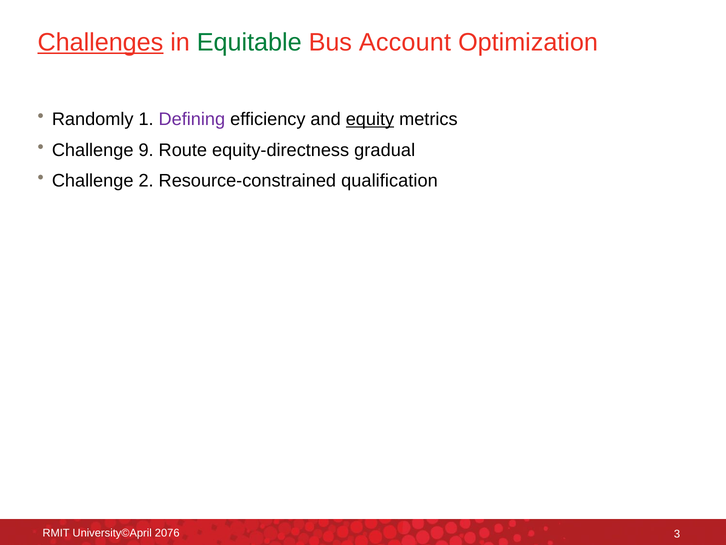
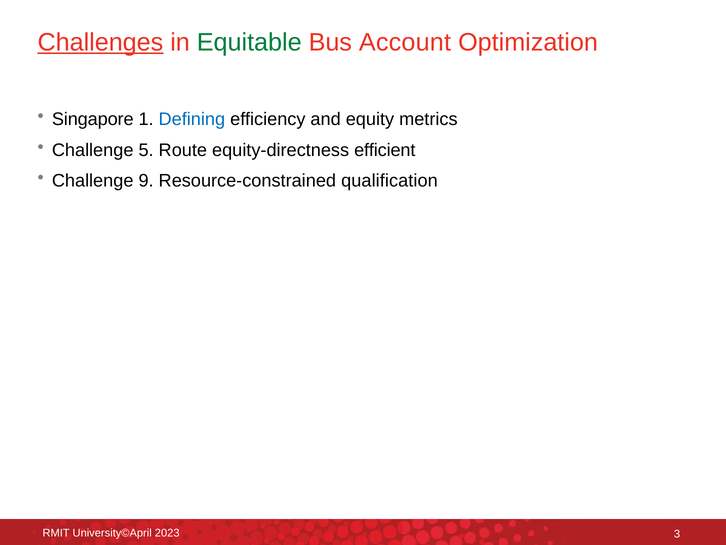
Randomly: Randomly -> Singapore (93, 119)
Defining colour: purple -> blue (192, 119)
equity underline: present -> none (370, 119)
9: 9 -> 5 (146, 150)
gradual: gradual -> efficient (385, 150)
2: 2 -> 9 (146, 181)
2076: 2076 -> 2023 (167, 532)
